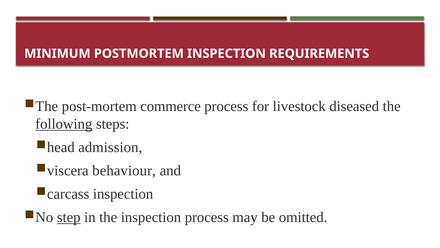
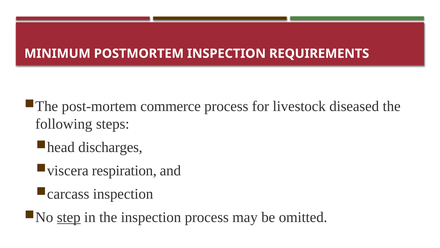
following underline: present -> none (64, 124)
admission: admission -> discharges (110, 147)
behaviour: behaviour -> respiration (124, 170)
